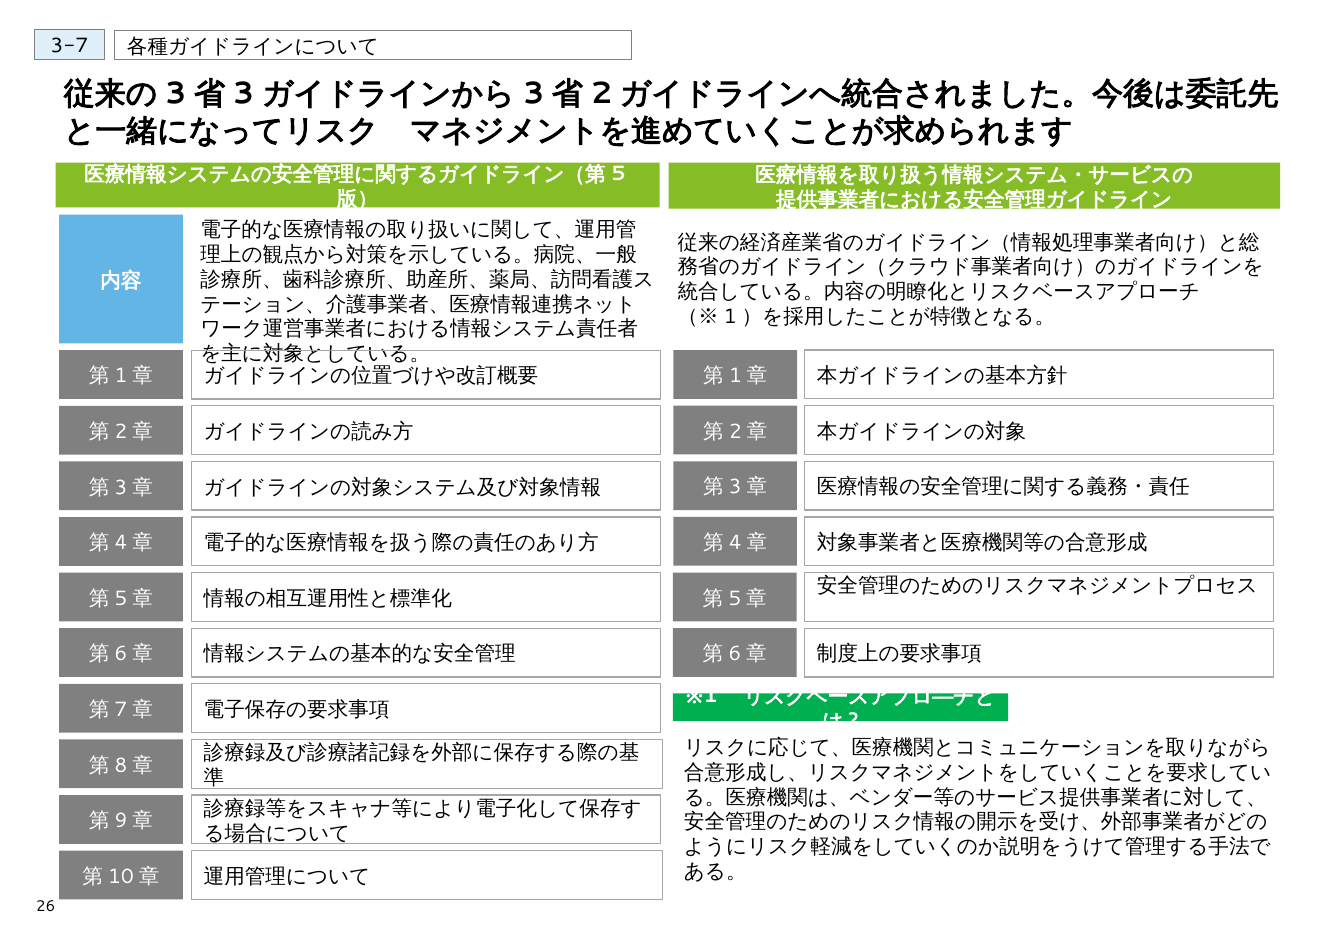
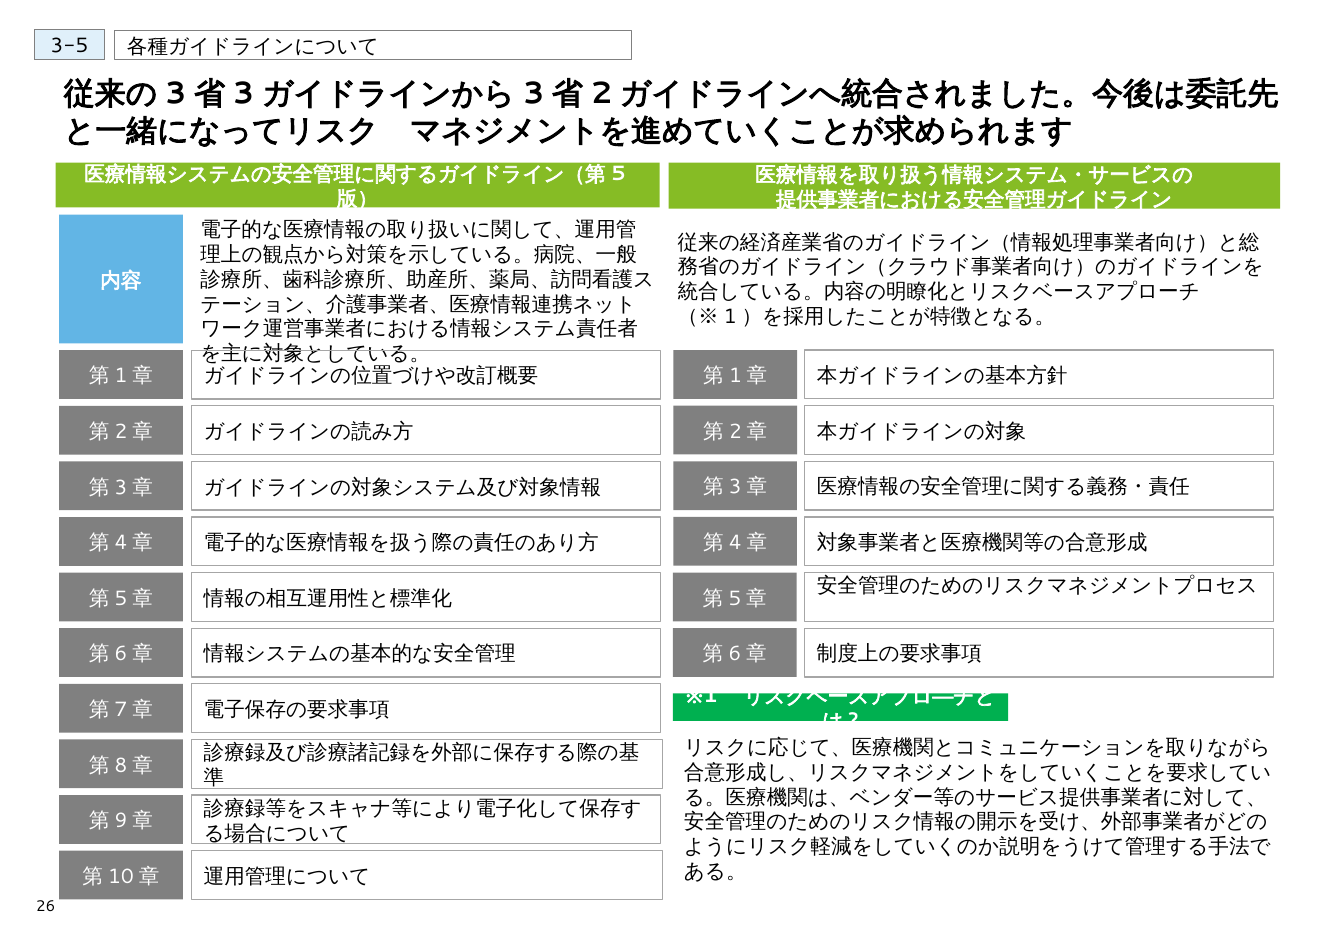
3-7: 3-7 -> 3-5 (69, 46)
